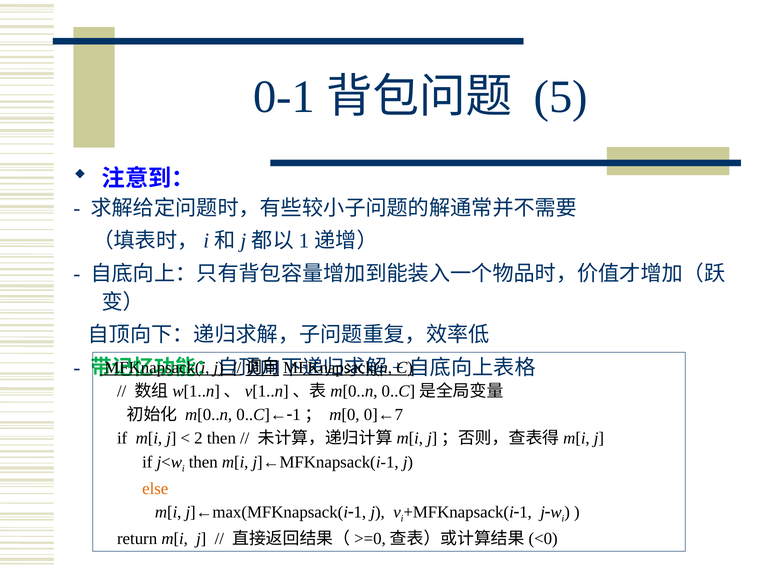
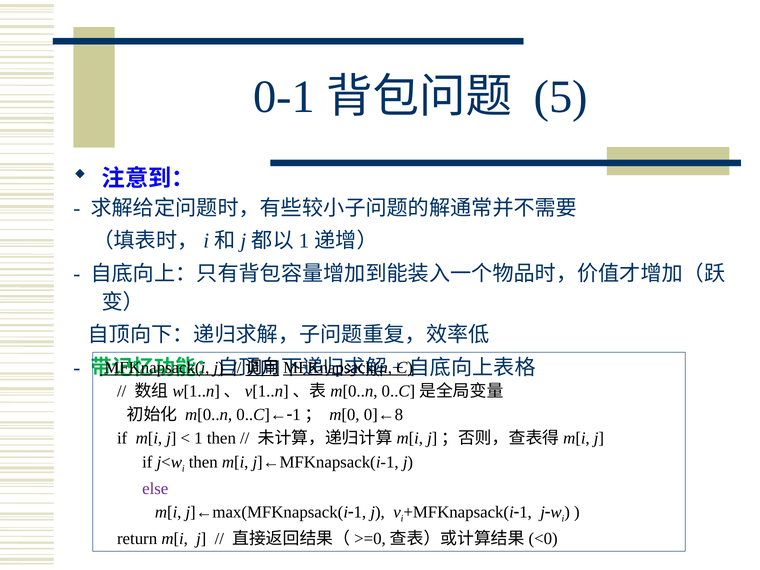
0]←7: 0]←7 -> 0]←8 (383, 415)
2: 2 -> 1 (198, 438)
else colour: orange -> purple (155, 488)
